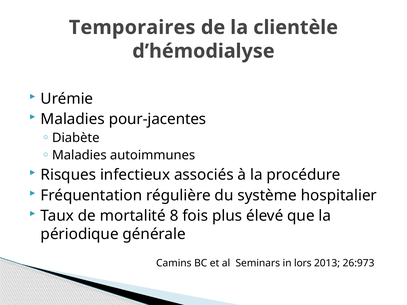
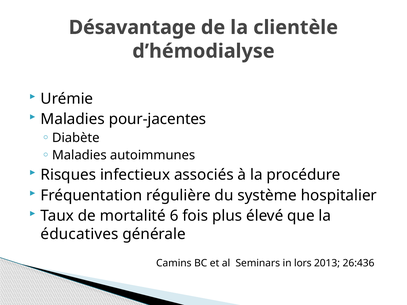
Temporaires: Temporaires -> Désavantage (132, 27)
8: 8 -> 6 (174, 216)
périodique: périodique -> éducatives (80, 234)
26:973: 26:973 -> 26:436 (359, 263)
